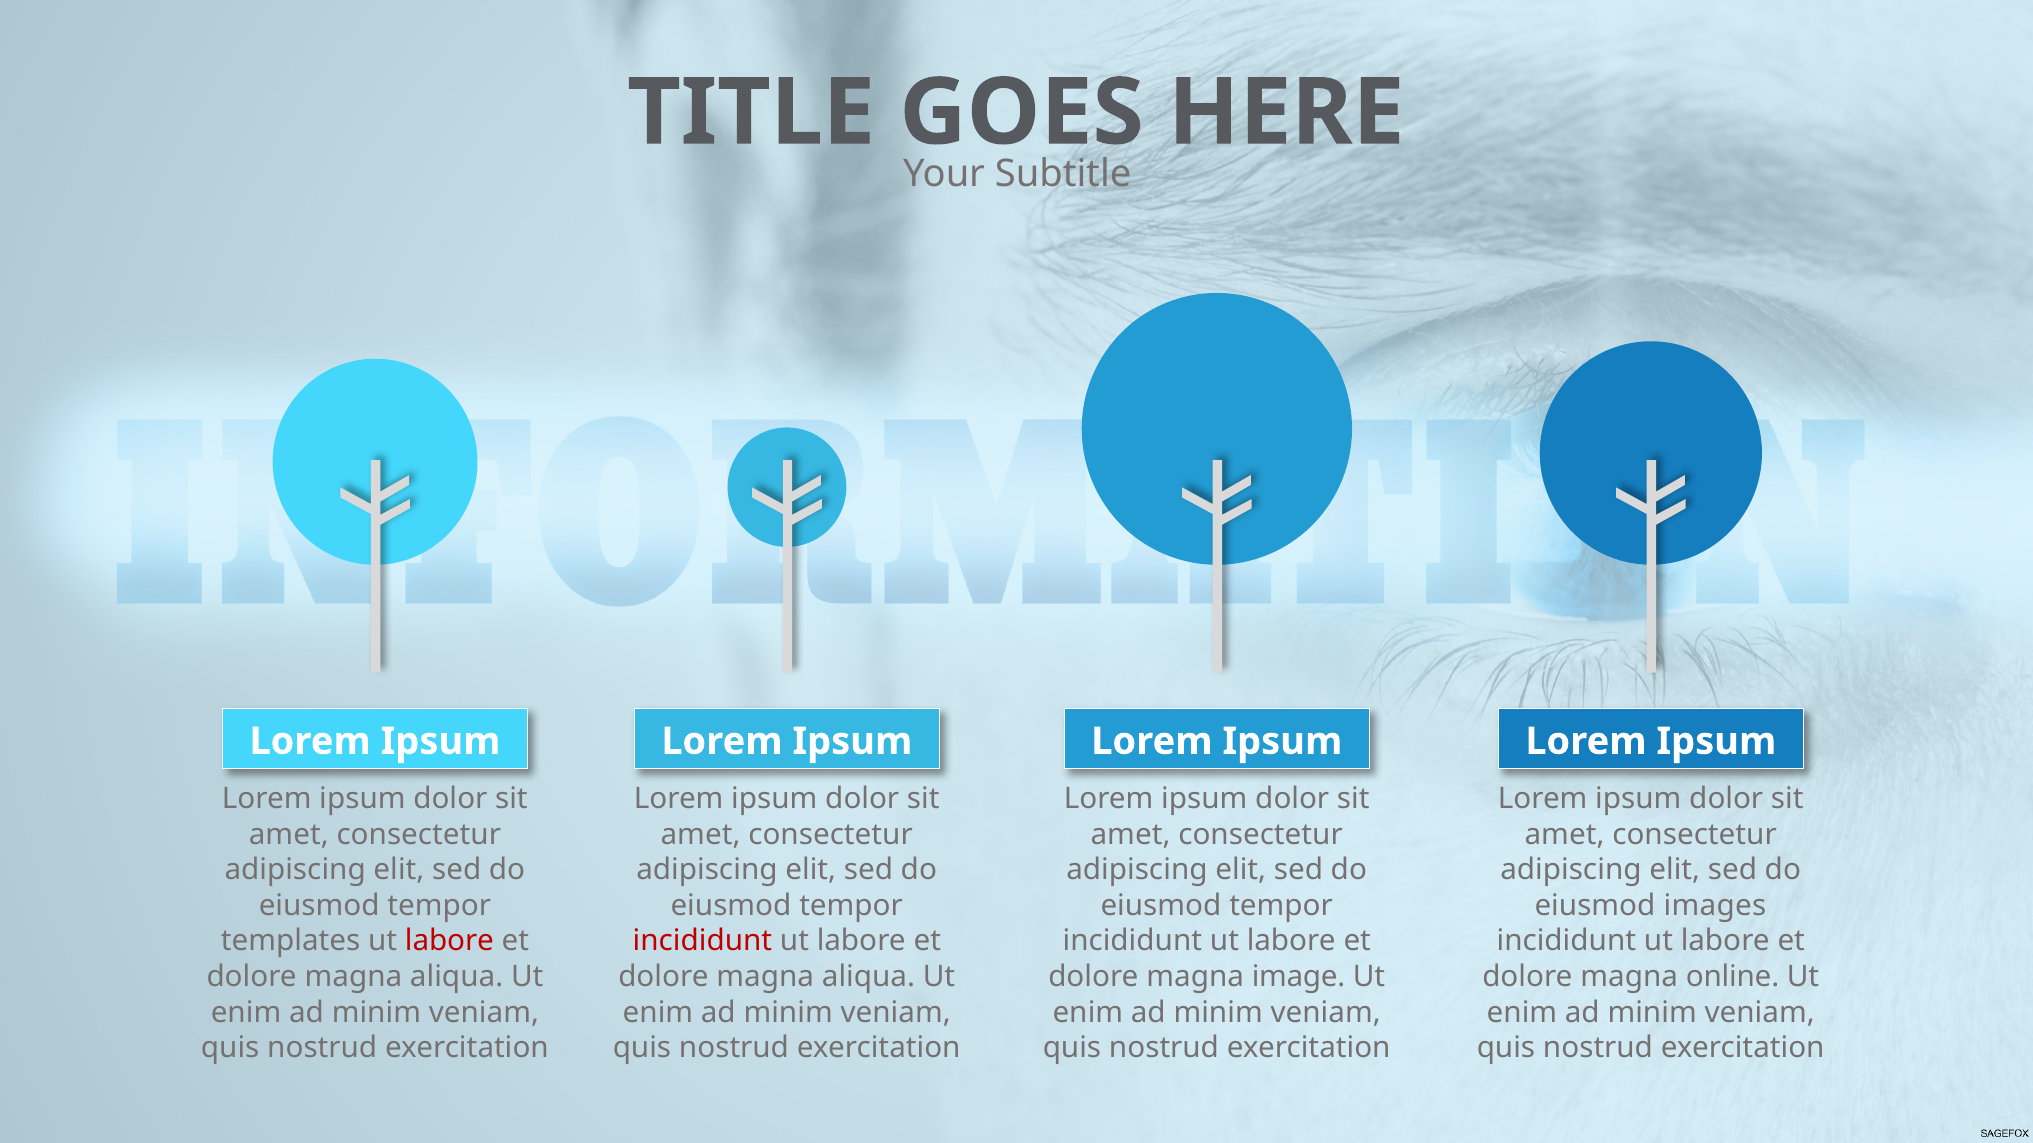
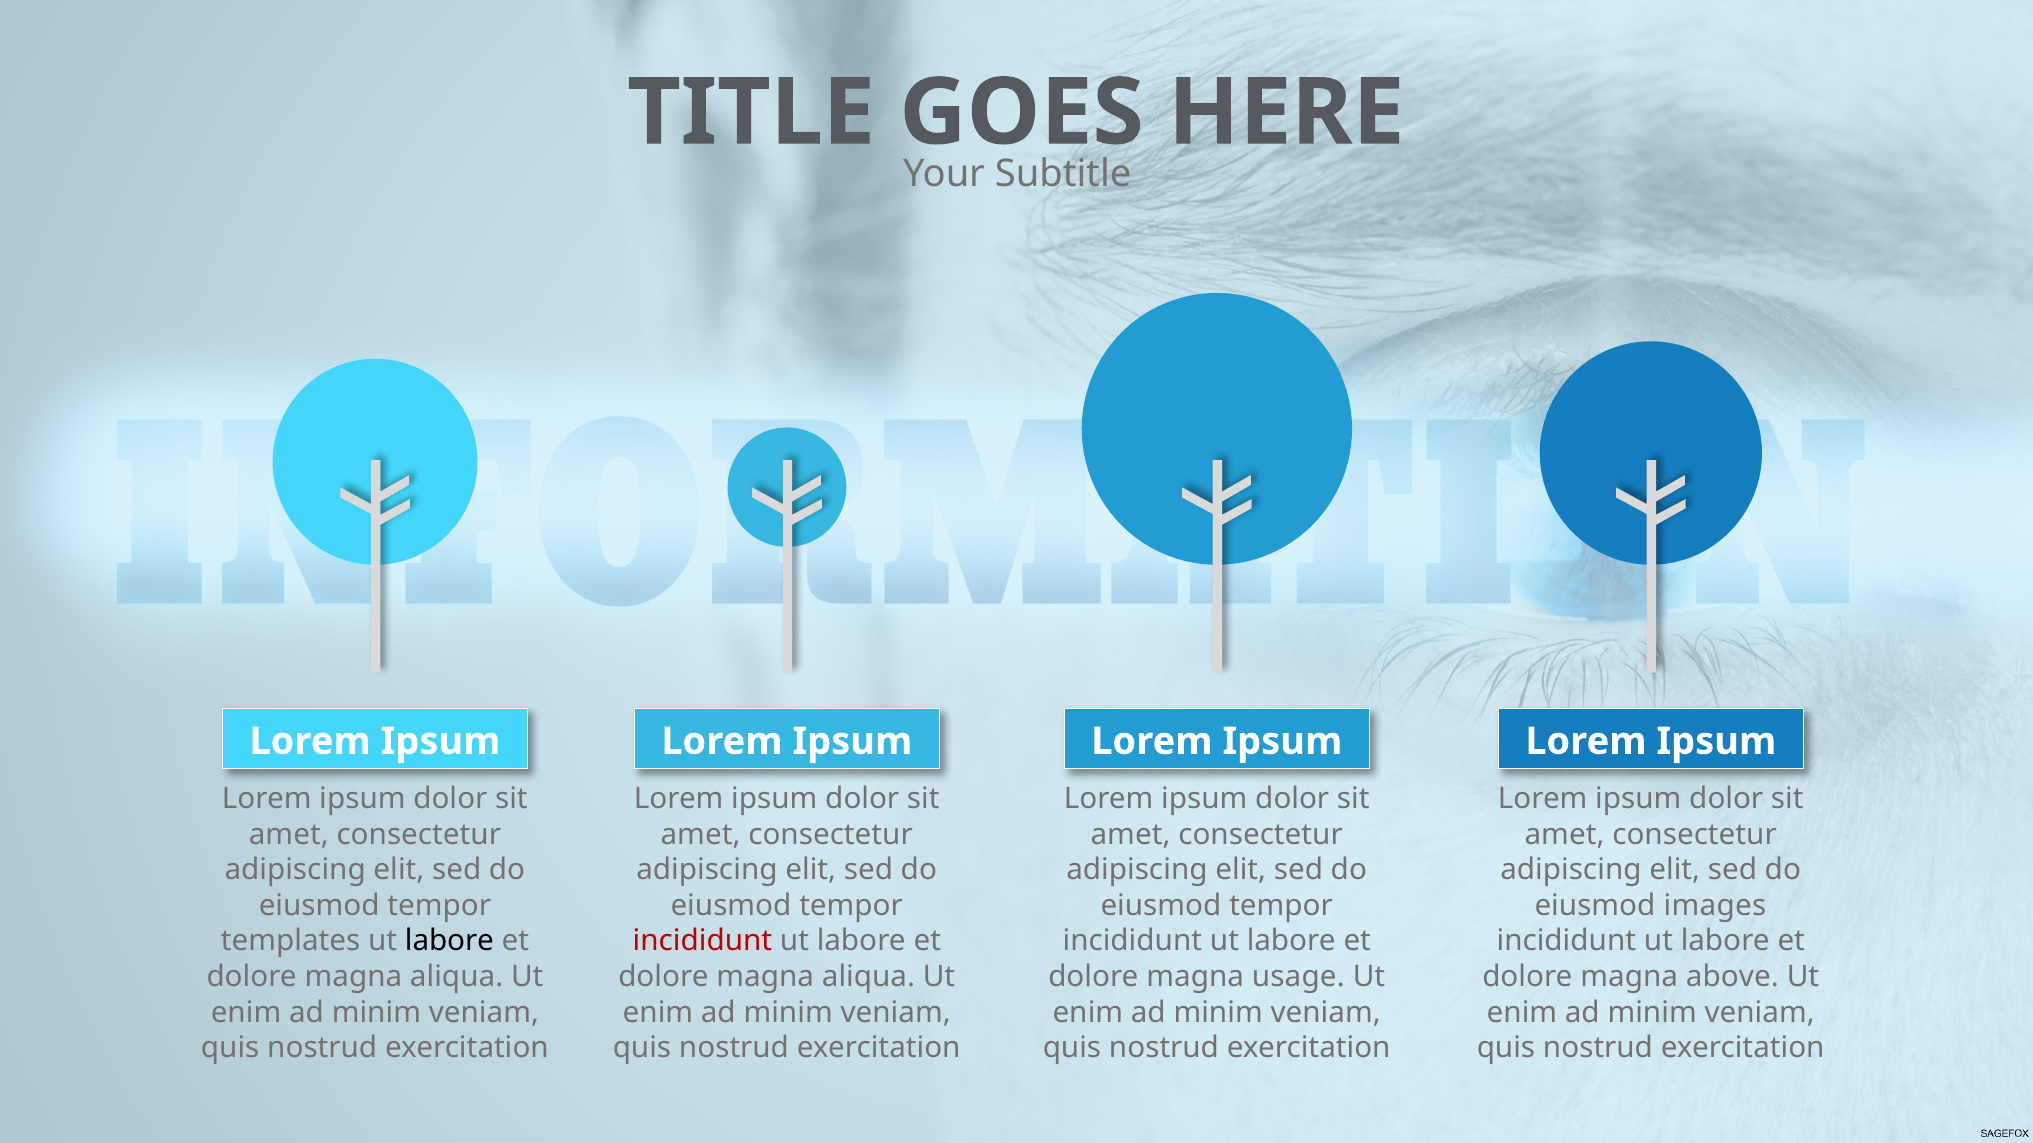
labore colour: red -> black (449, 942)
image: image -> usage (1298, 977)
online: online -> above (1732, 977)
